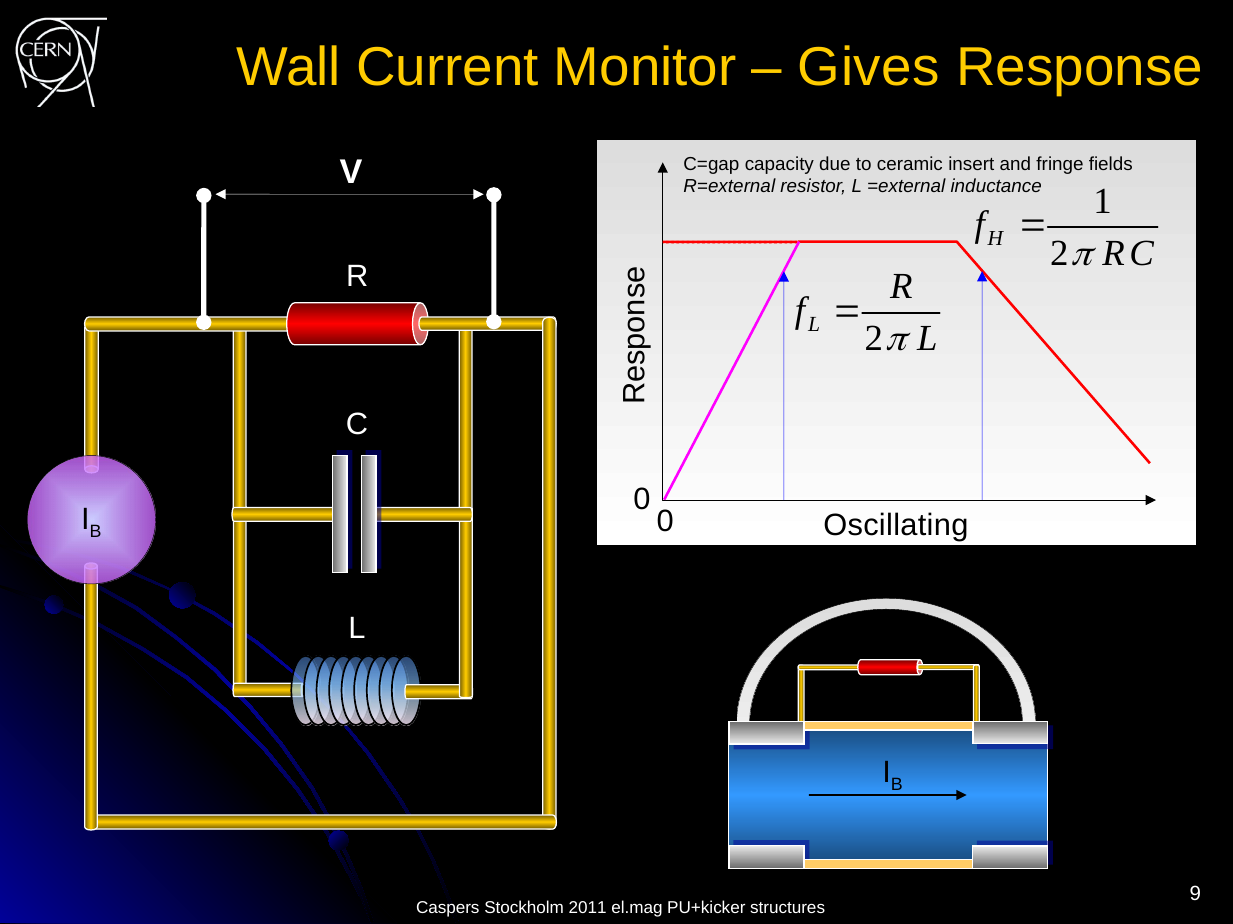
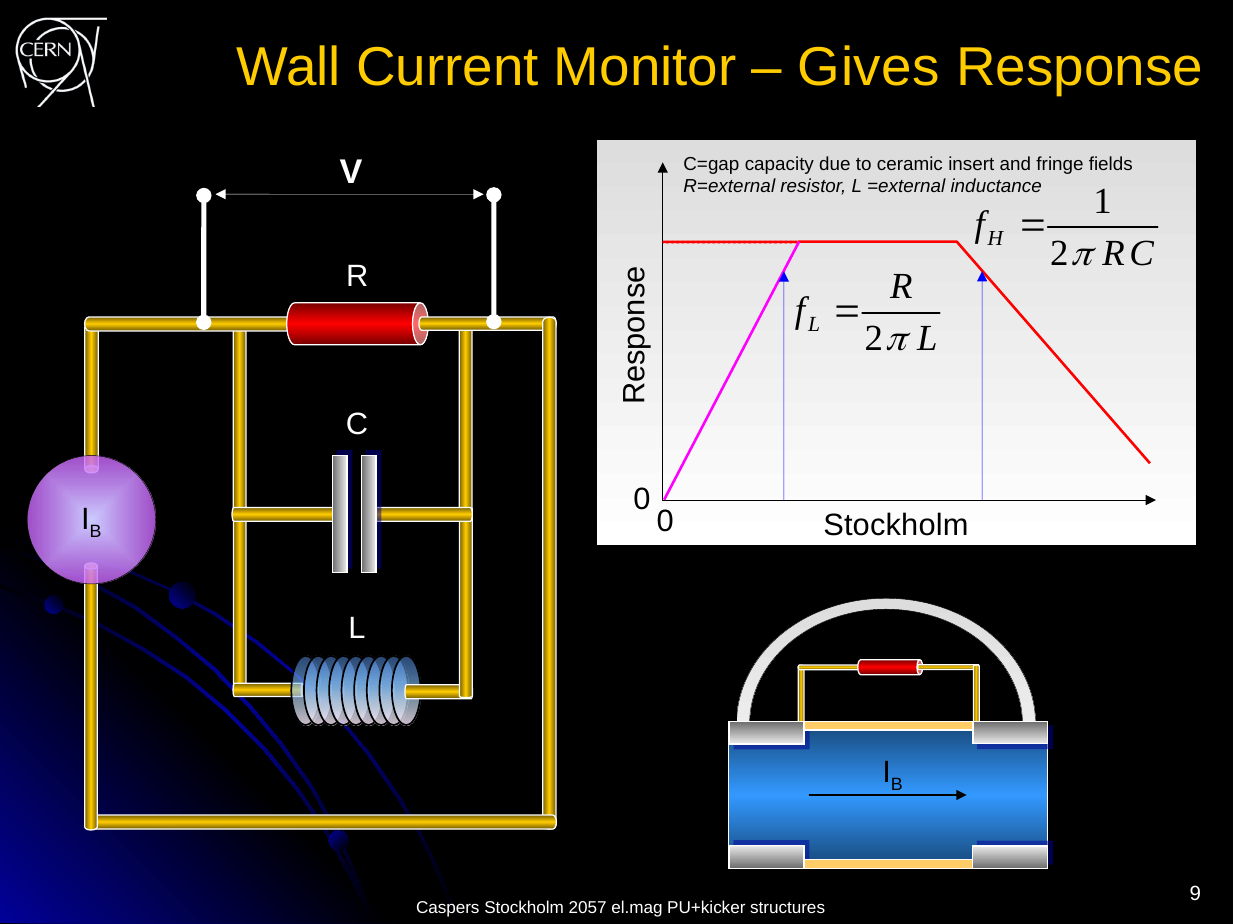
Oscillating: Oscillating -> Stockholm (896, 525)
2011: 2011 -> 2057 (588, 908)
